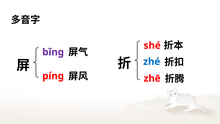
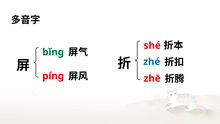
bǐnɡ colour: purple -> green (53, 52)
